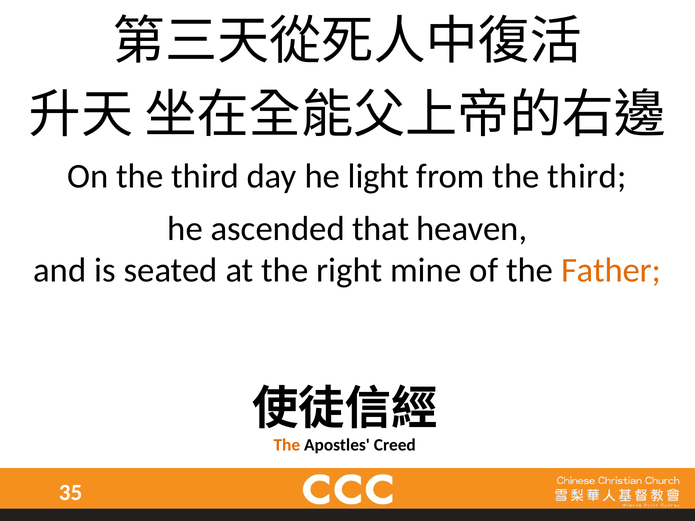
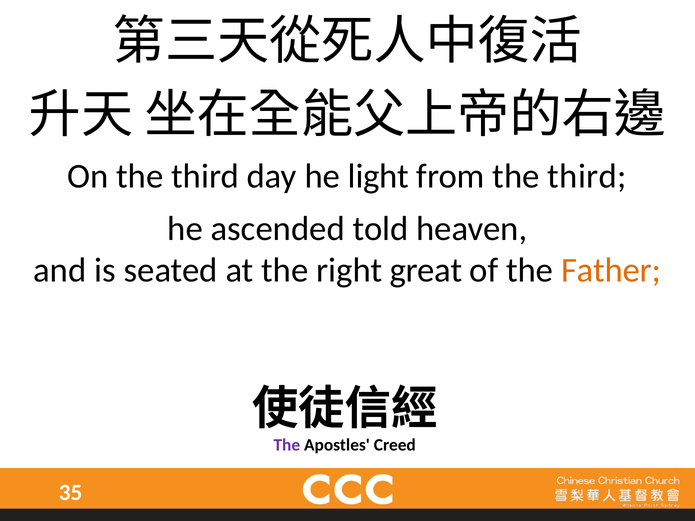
that: that -> told (381, 229)
mine: mine -> great (426, 270)
The colour: orange -> purple (287, 445)
